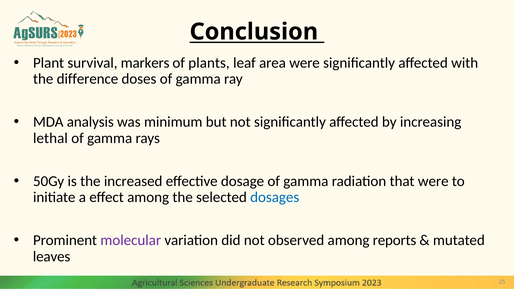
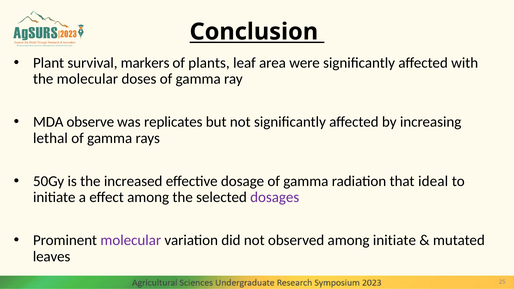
the difference: difference -> molecular (87, 79)
analysis: analysis -> observe (90, 122)
minimum: minimum -> replicates (173, 122)
that were: were -> ideal (433, 181)
dosages colour: blue -> purple (275, 197)
among reports: reports -> initiate (394, 240)
